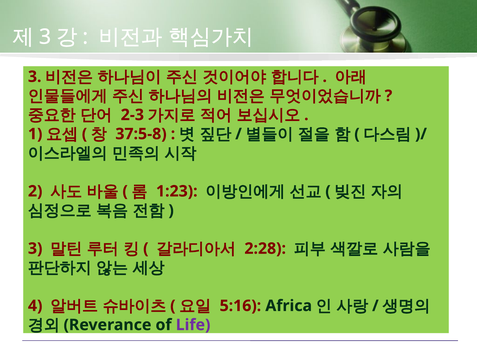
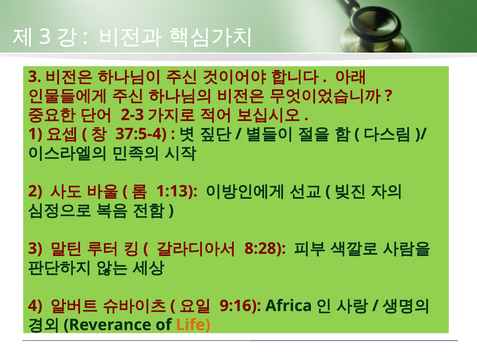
37:5-8: 37:5-8 -> 37:5-4 (141, 134)
1:23: 1:23 -> 1:13 (177, 191)
2:28: 2:28 -> 8:28 (265, 248)
5:16: 5:16 -> 9:16 (240, 306)
Life colour: purple -> orange (193, 325)
